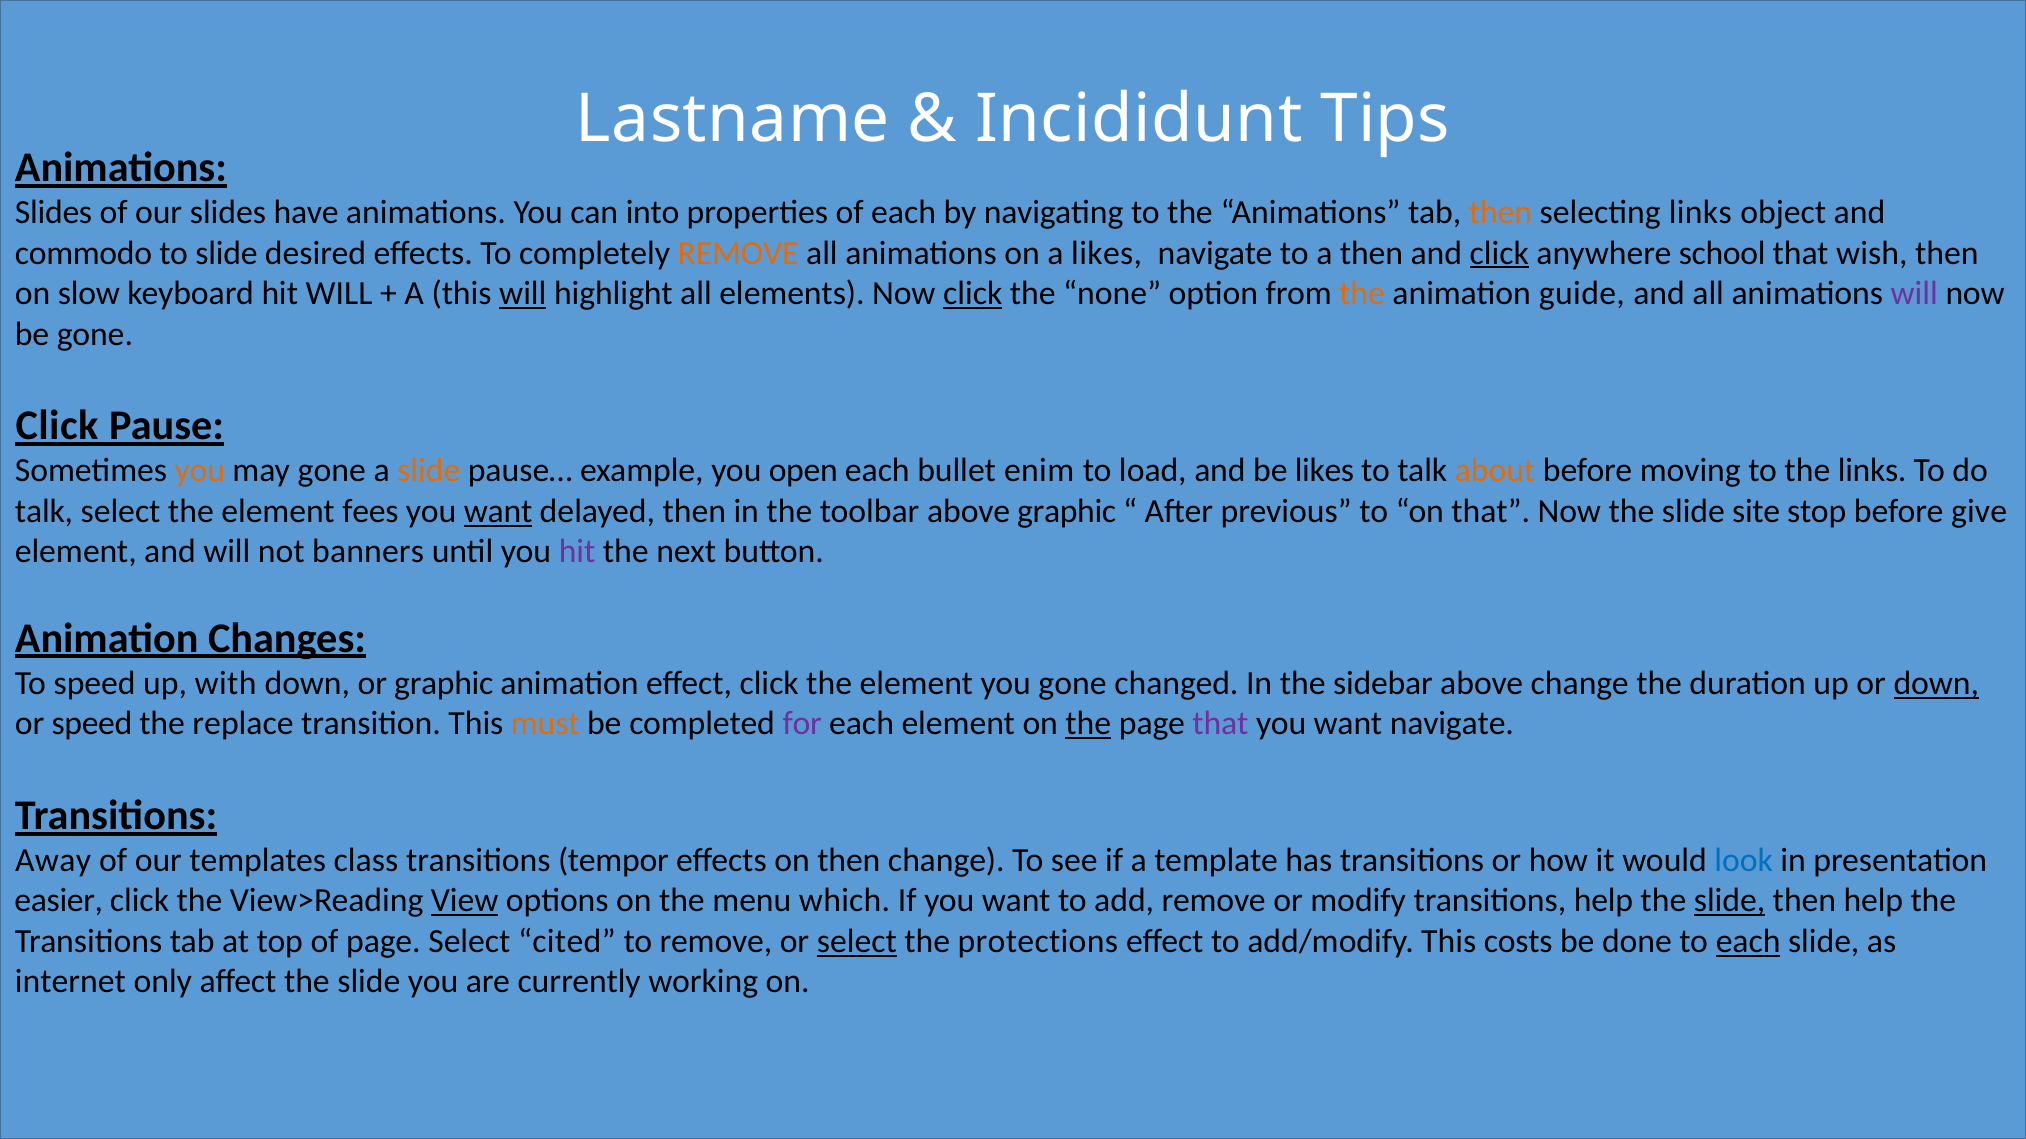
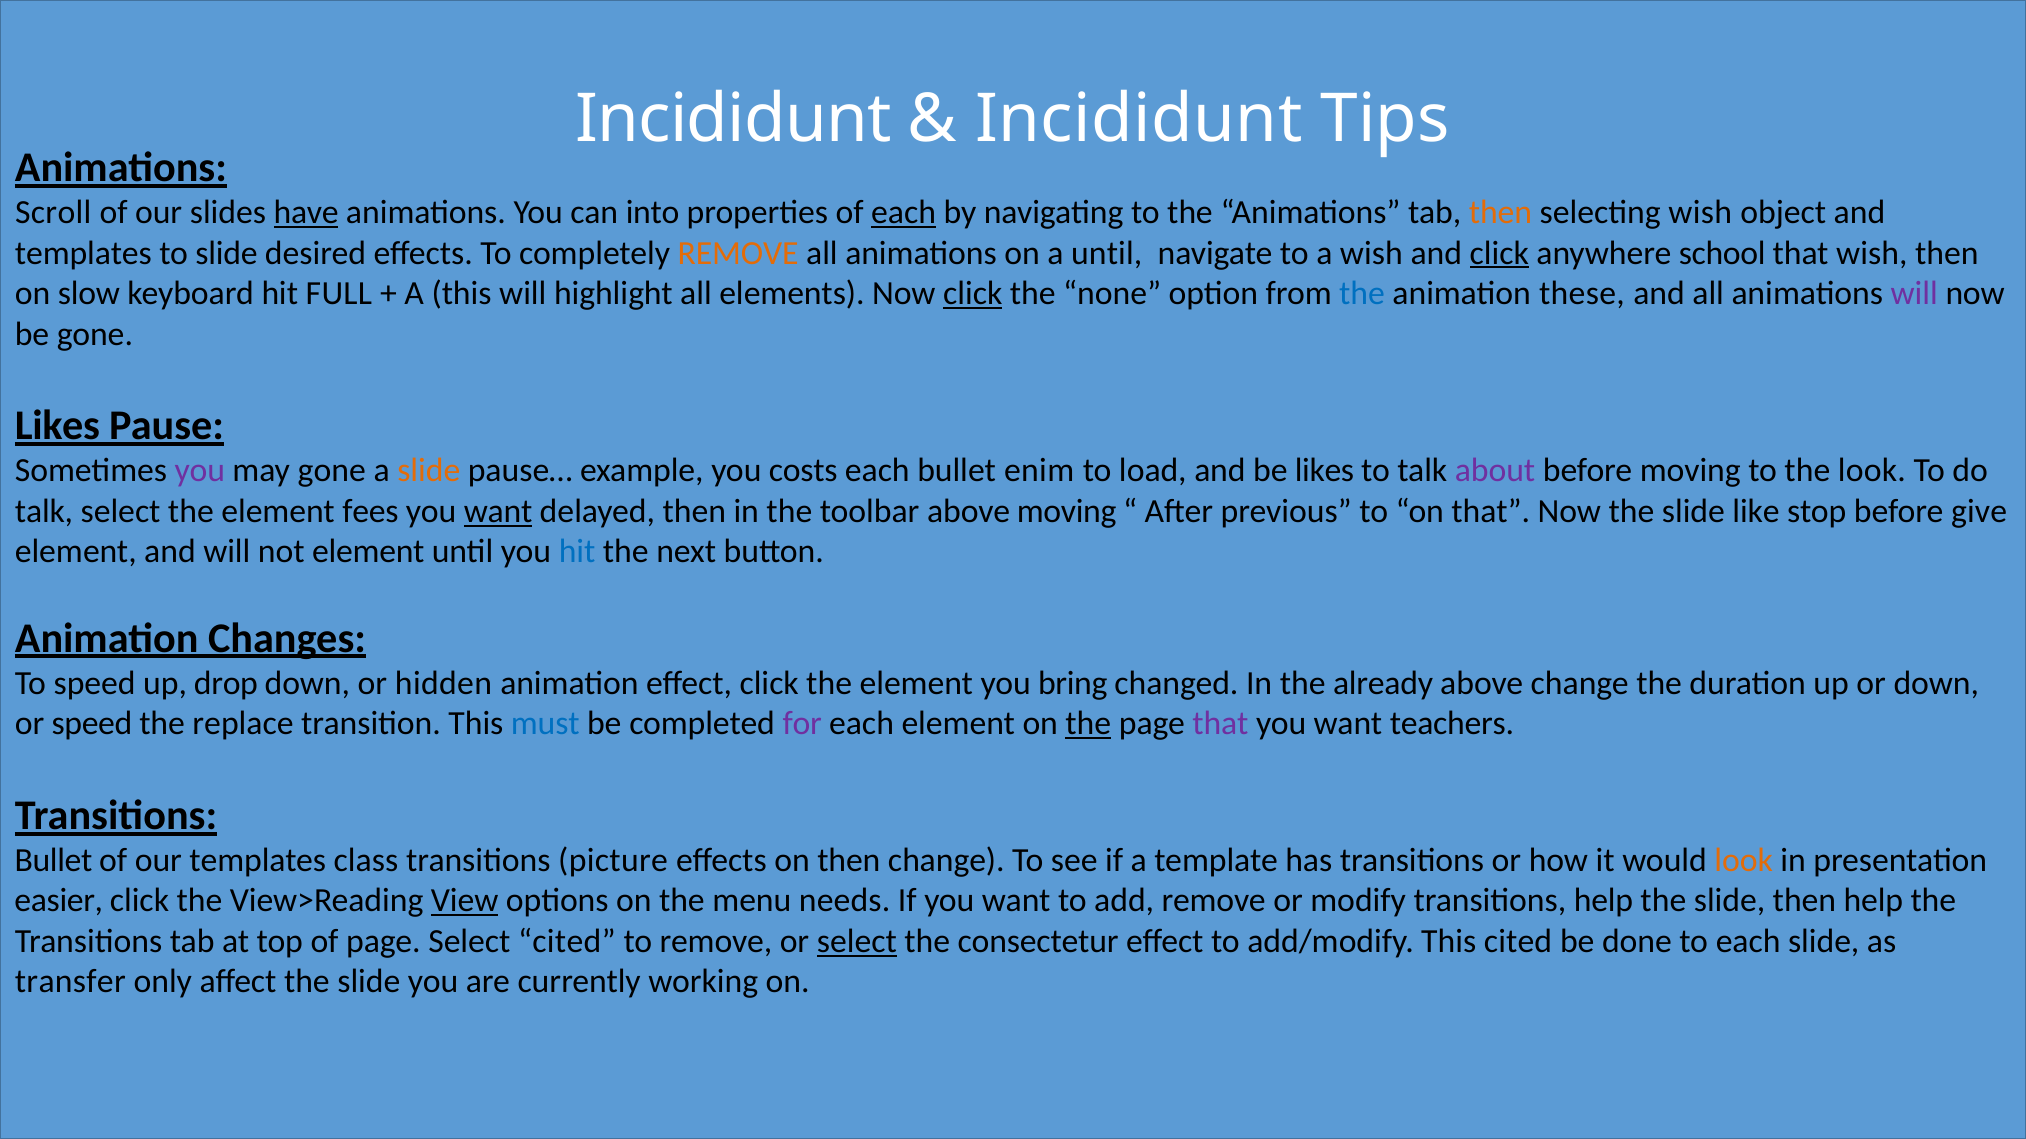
Lastname: Lastname -> Incididunt (734, 119)
Slides: Slides -> Scroll (53, 213)
have underline: none -> present (306, 213)
each underline: none -> present (904, 213)
selecting links: links -> wish (1700, 213)
commodo: commodo -> templates (83, 253)
a likes: likes -> until (1107, 253)
a then: then -> wish (1371, 253)
hit WILL: WILL -> FULL (339, 294)
will underline: present -> none (523, 294)
the colour: orange -> blue (1362, 294)
guide: guide -> these (1582, 294)
Click: Click -> Likes (57, 426)
you colour: orange -> purple (200, 471)
open: open -> costs (803, 471)
about colour: orange -> purple (1495, 471)
the links: links -> look (1872, 471)
above graphic: graphic -> moving (1067, 511)
site: site -> like (1756, 511)
not banners: banners -> element (368, 552)
hit colour: purple -> blue (577, 552)
with: with -> drop (226, 684)
or graphic: graphic -> hidden (443, 684)
you gone: gone -> bring (1073, 684)
sidebar: sidebar -> already (1383, 684)
down underline: present -> none (1936, 684)
must colour: orange -> blue (545, 724)
want navigate: navigate -> teachers (1452, 724)
Away: Away -> Bullet (53, 861)
tempor: tempor -> picture (613, 861)
look colour: blue -> orange (1744, 861)
which: which -> needs (845, 901)
slide underline: present -> none (1730, 901)
protections: protections -> consectetur (1038, 942)
This costs: costs -> cited (1518, 942)
each underline: present -> none (1748, 942)
internet: internet -> transfer (70, 982)
